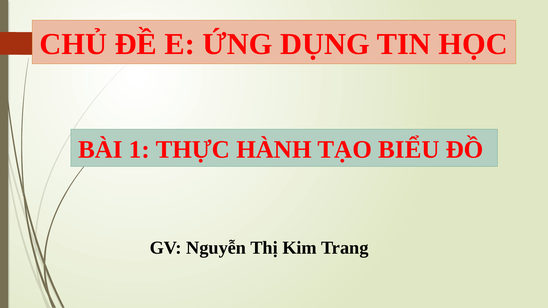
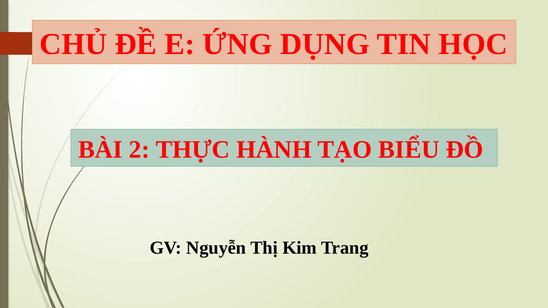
1: 1 -> 2 (139, 150)
